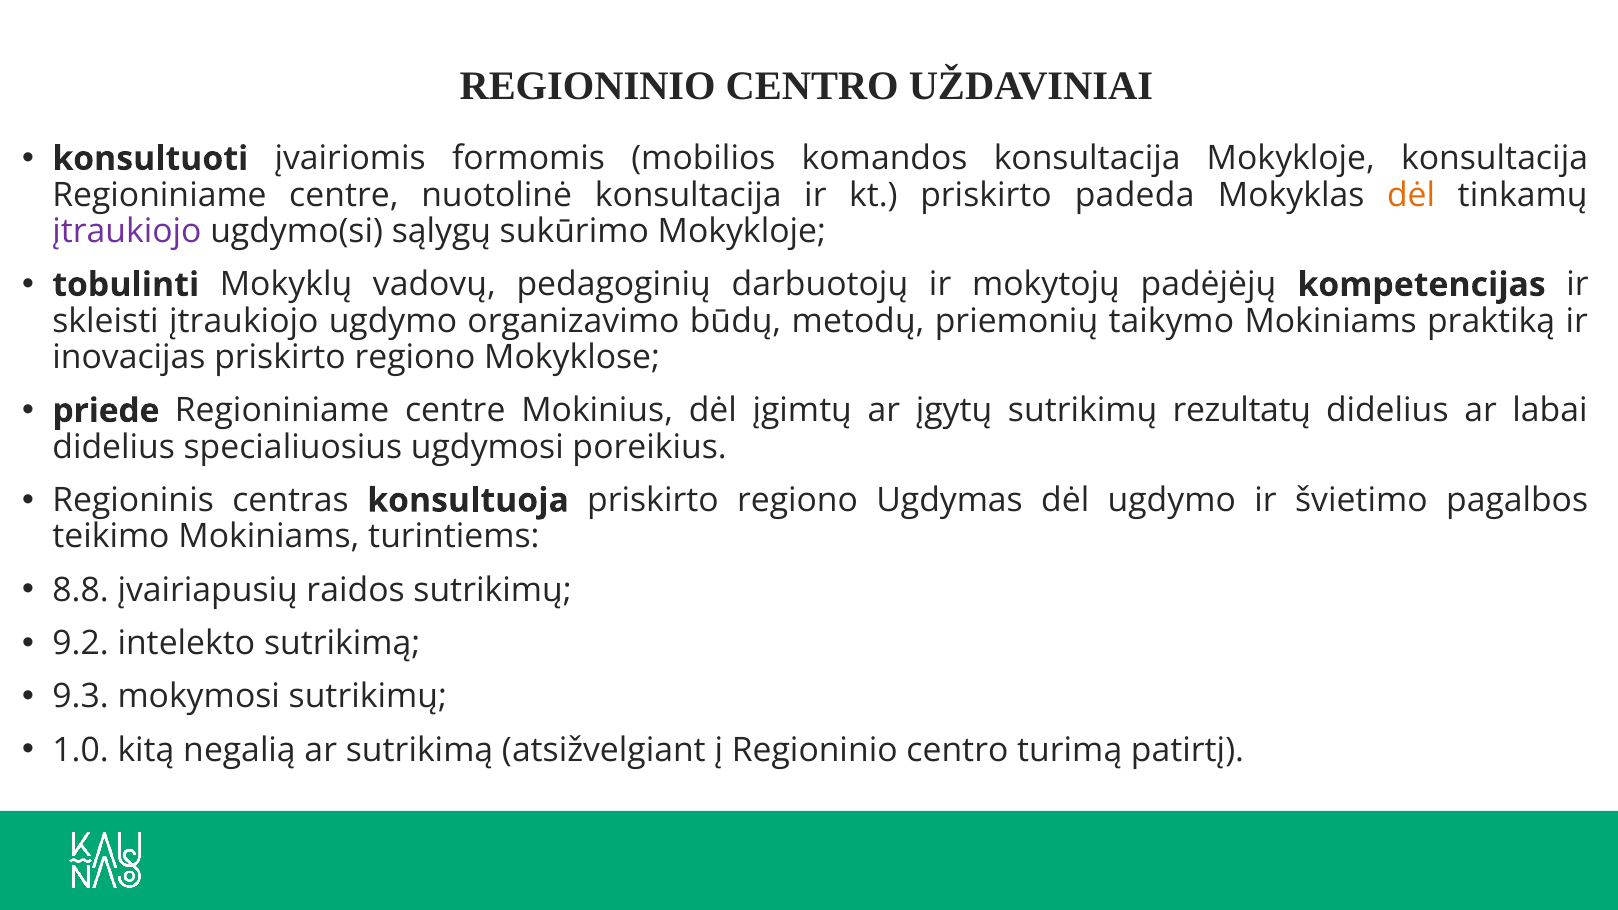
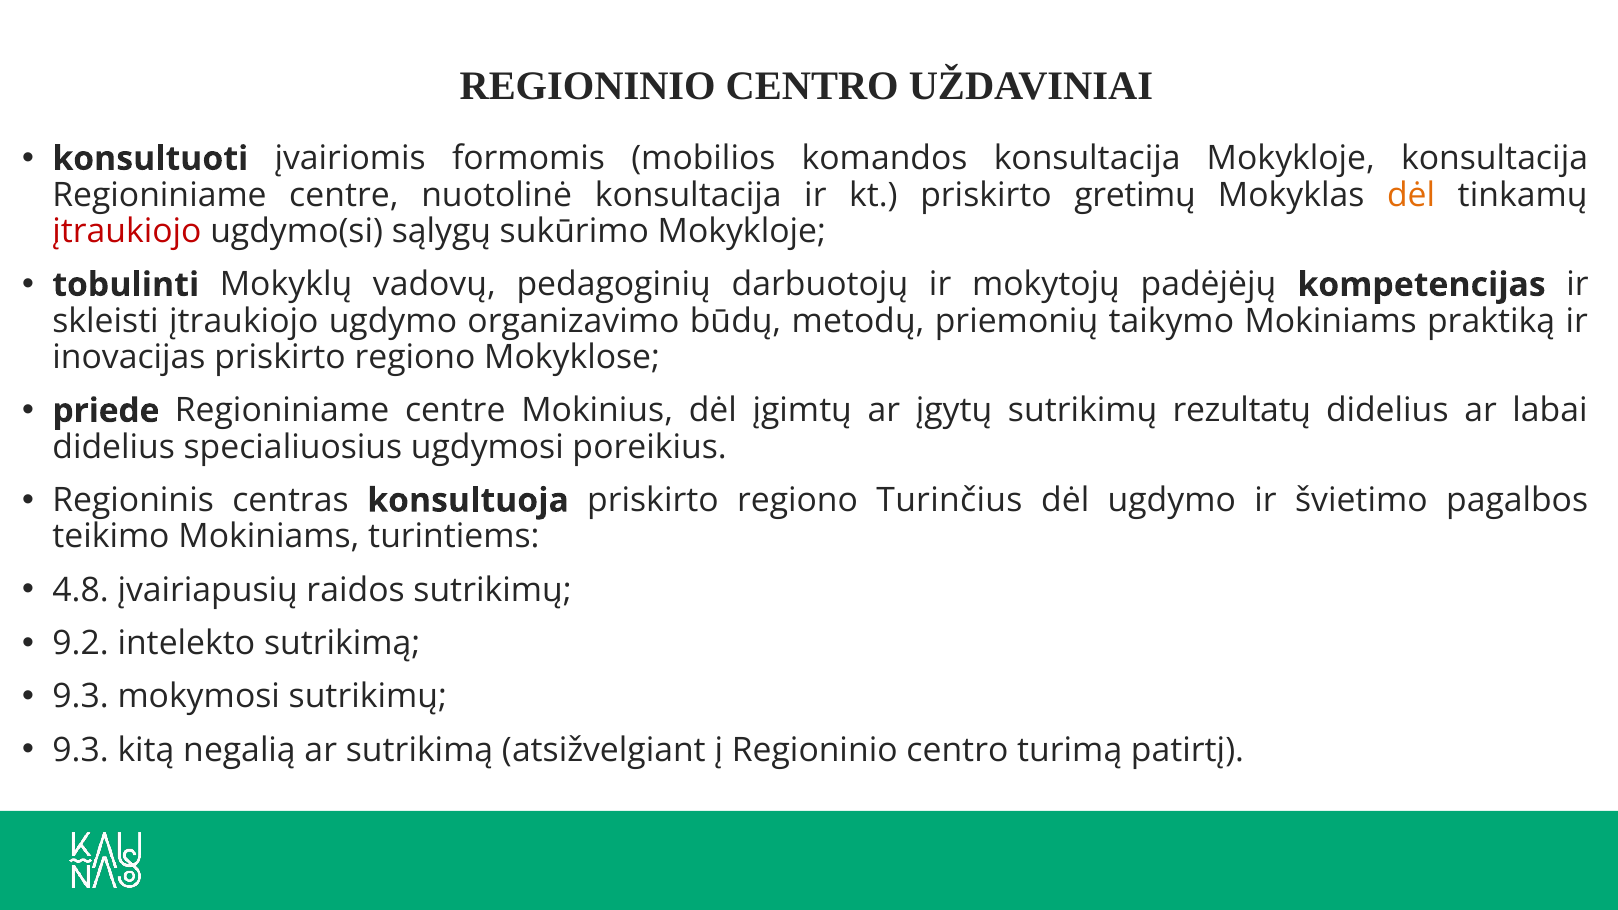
padeda: padeda -> gretimų (1135, 195)
įtraukiojo colour: purple -> red (127, 231)
Ugdymas: Ugdymas -> Turinčius (949, 500)
8.8: 8.8 -> 4.8 (81, 590)
1.0: 1.0 -> 9.3 (81, 750)
